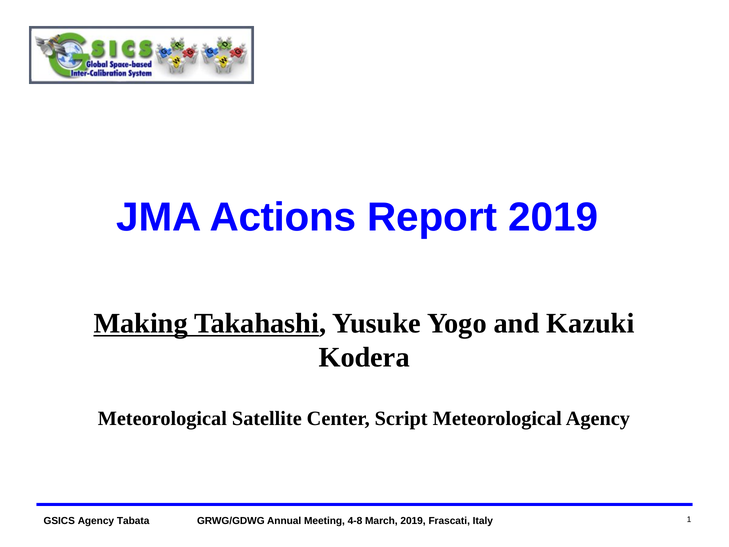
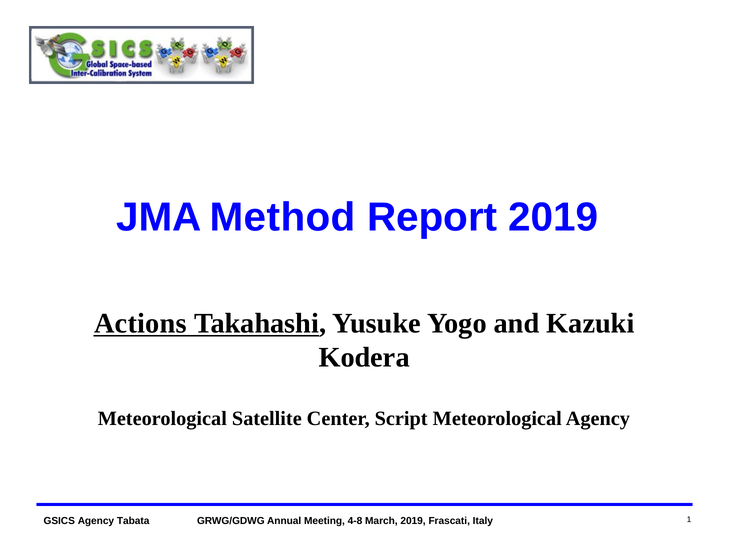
Actions: Actions -> Method (283, 217)
Making: Making -> Actions (141, 323)
